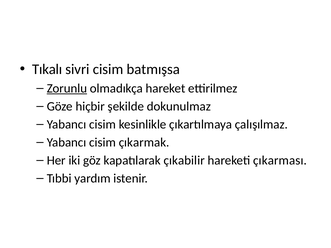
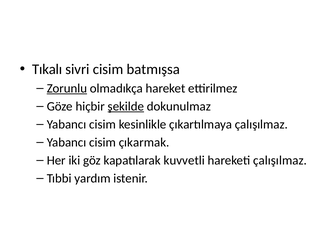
şekilde underline: none -> present (126, 106)
çıkabilir: çıkabilir -> kuvvetli (184, 161)
hareketi çıkarması: çıkarması -> çalışılmaz (280, 161)
